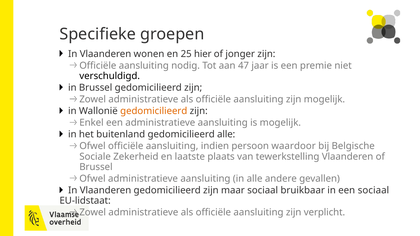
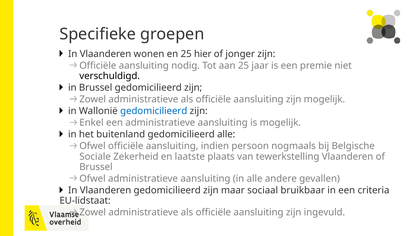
aan 47: 47 -> 25 (243, 66)
gedomicilieerd colour: orange -> blue (154, 111)
waardoor: waardoor -> nogmaals (294, 146)
een sociaal: sociaal -> criteria (373, 190)
verplicht: verplicht -> ingevuld (324, 213)
